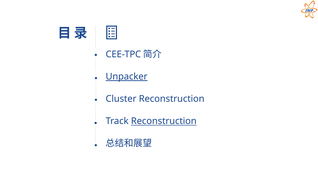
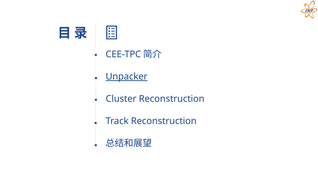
Reconstruction underline: present -> none (164, 121)
